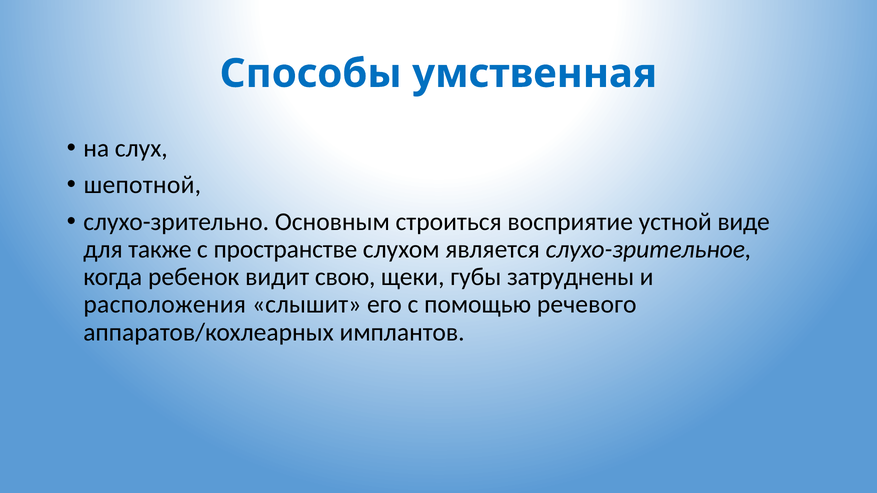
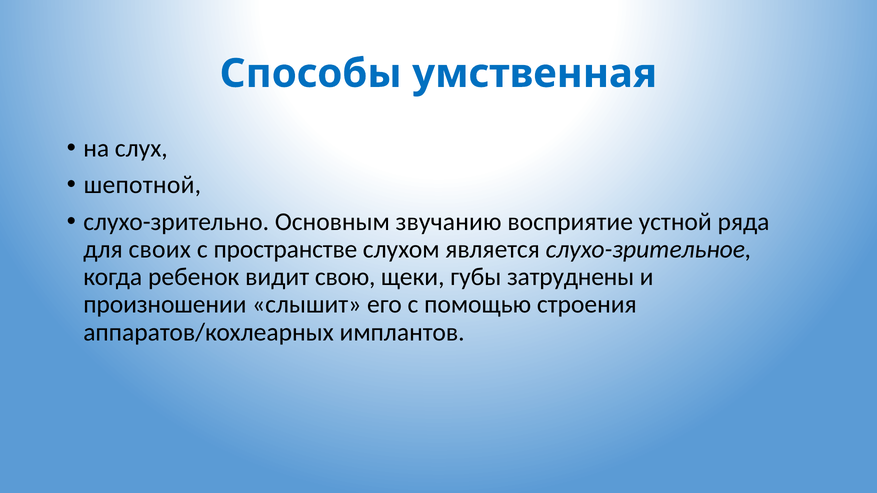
строиться: строиться -> звучанию (449, 222)
виде: виде -> ряда (744, 222)
также: также -> своих (160, 249)
расположения: расположения -> произношении (165, 305)
речевого: речевого -> строения (587, 305)
